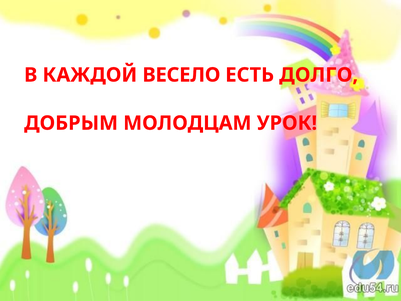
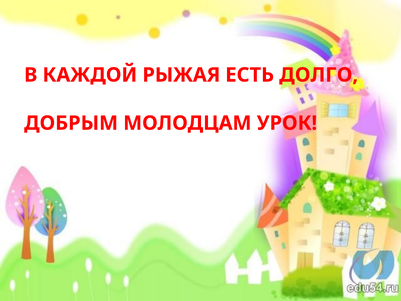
ВЕСЕЛО: ВЕСЕЛО -> РЫЖАЯ (181, 75)
